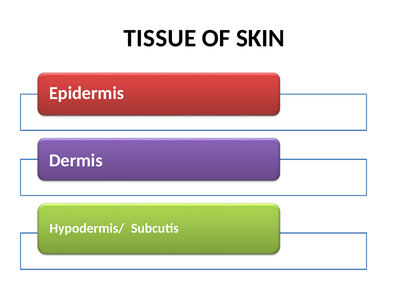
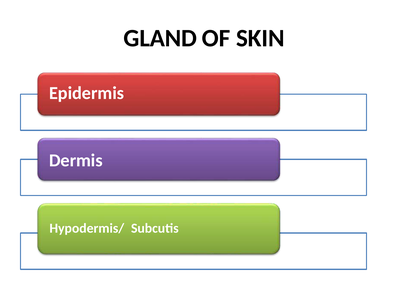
TISSUE: TISSUE -> GLAND (160, 38)
